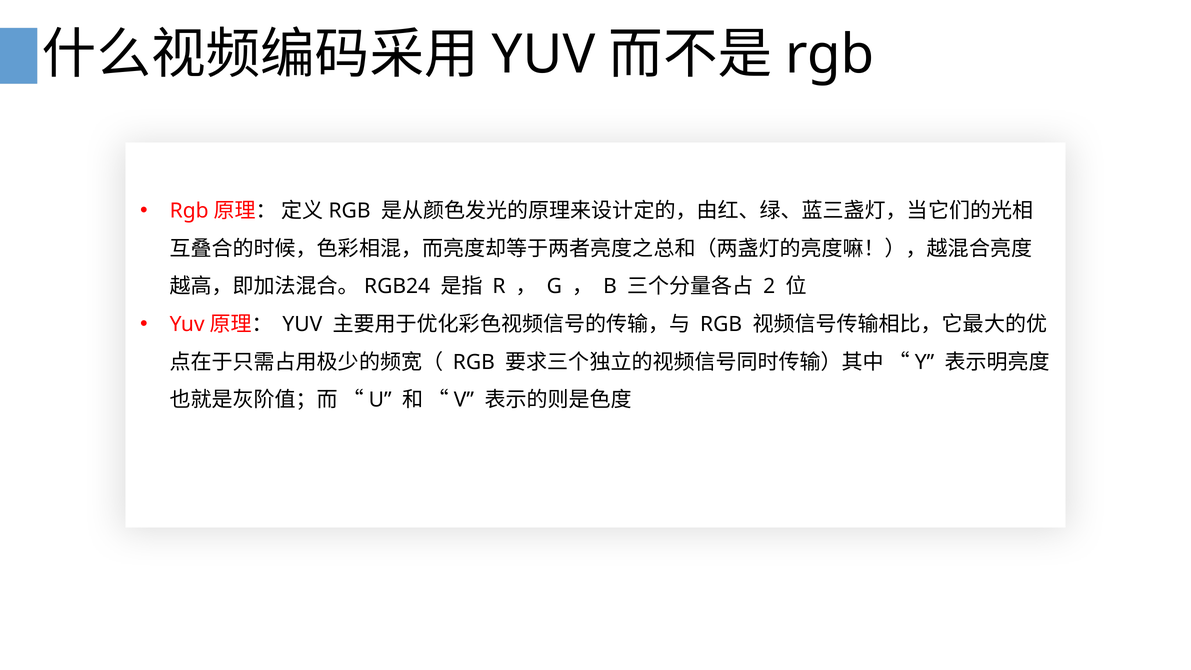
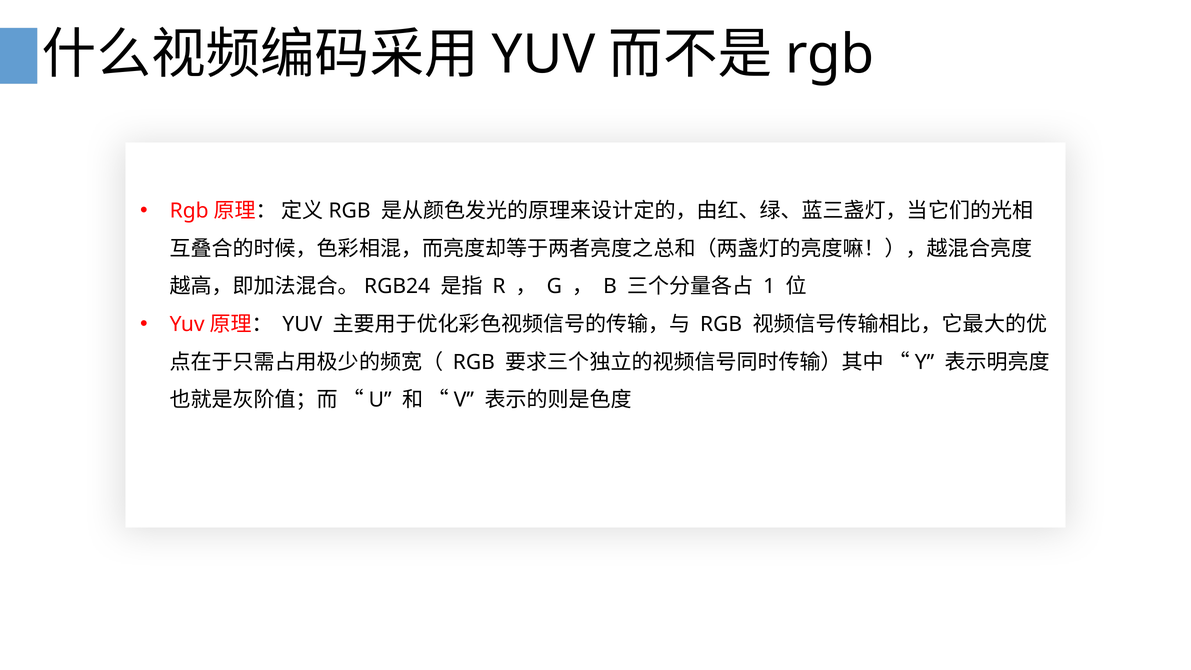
2: 2 -> 1 (769, 286)
